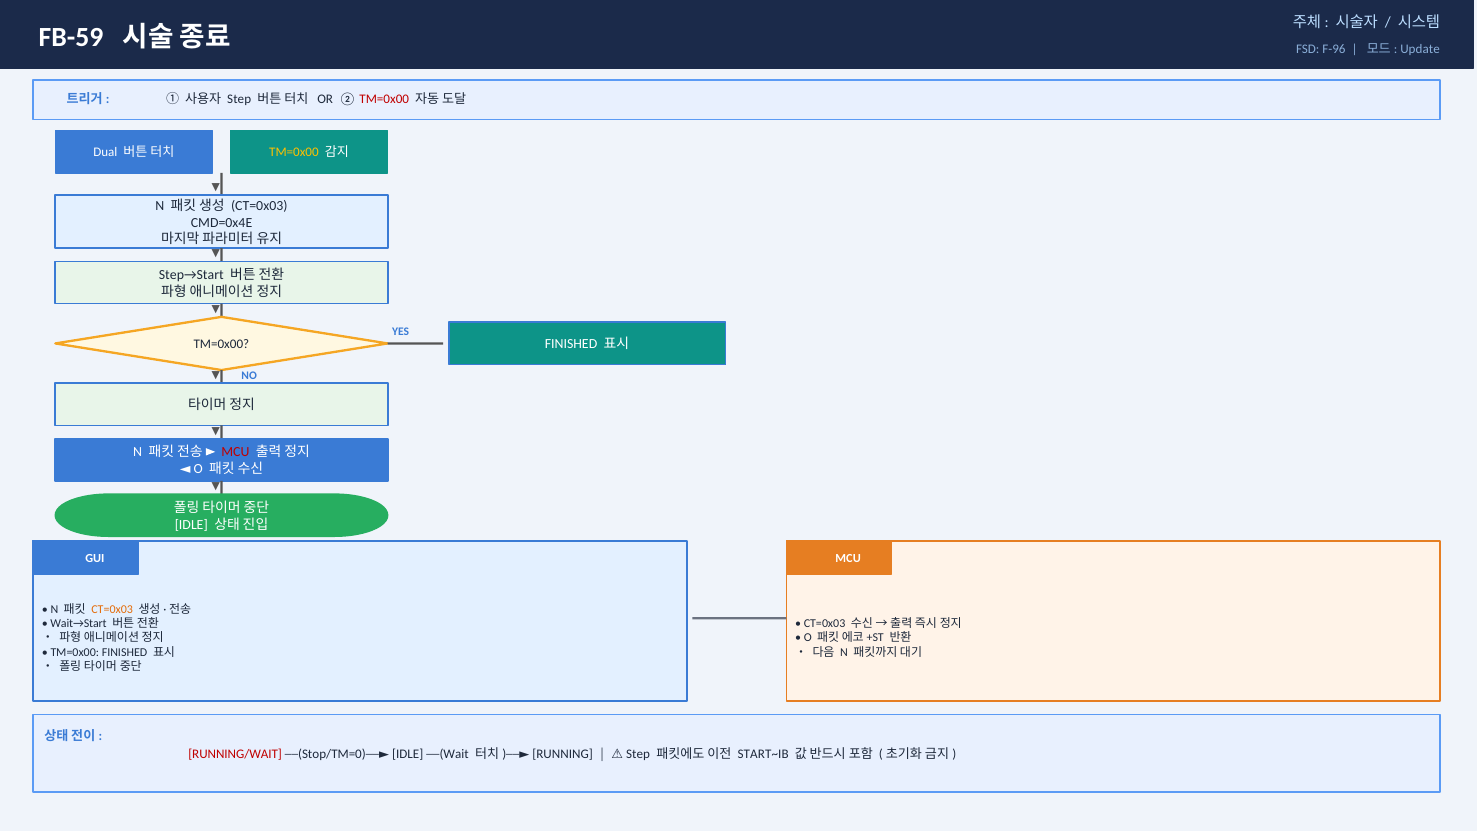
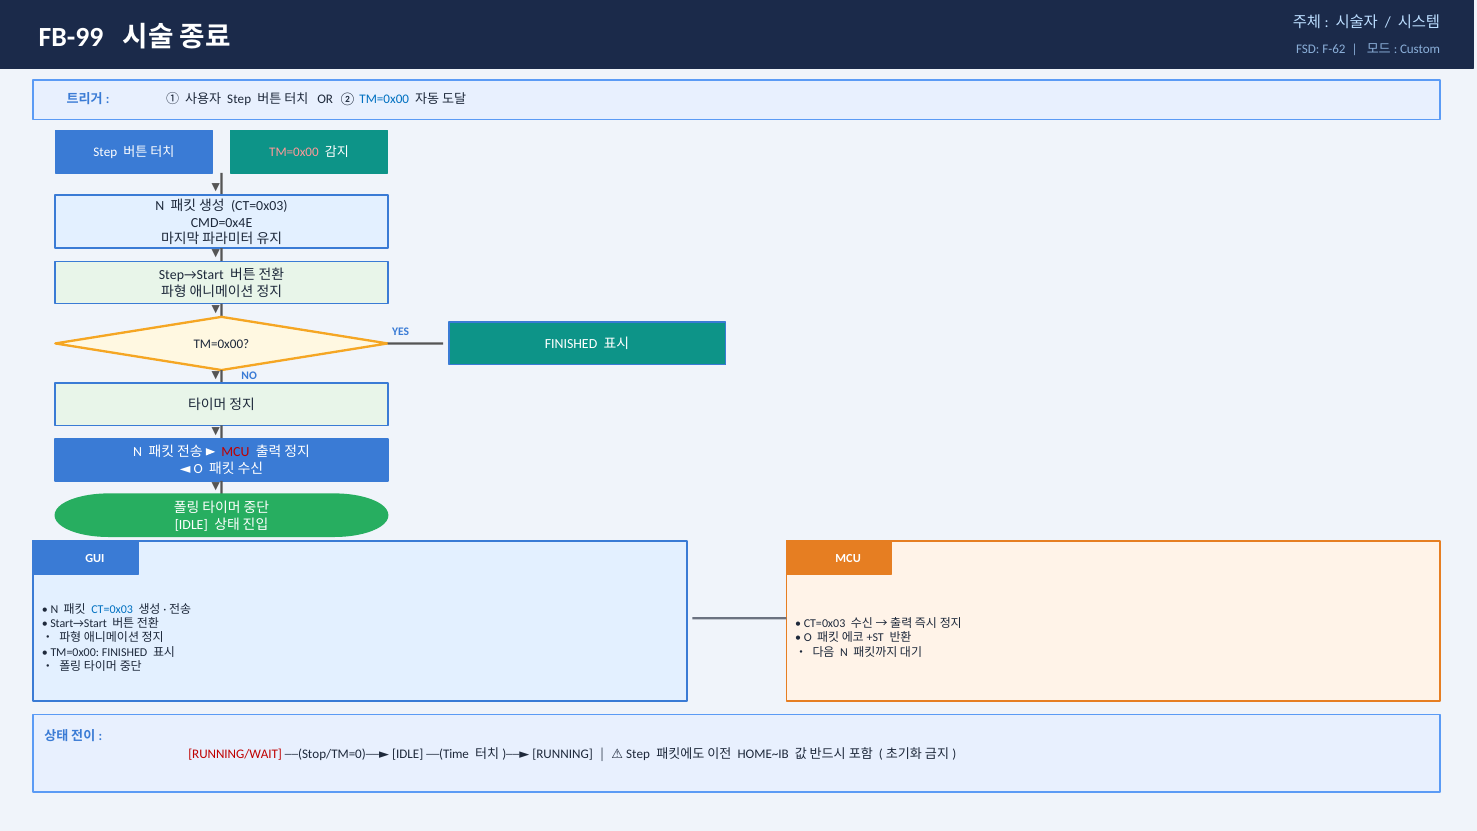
FB-59: FB-59 -> FB-99 (71, 37)
F-96: F-96 -> F-62 (1334, 50)
Update: Update -> Custom (1420, 50)
TM=0x00 colour: red -> blue (384, 99)
Dual: Dual -> Step (105, 153)
TM=0x00 colour: yellow -> pink (294, 153)
CT=0x03 colour: orange -> blue (112, 609)
Wait→Start: Wait→Start -> Start→Start (79, 623)
START~IB: START~IB -> HOME~IB (763, 754)
──(Wait: ──(Wait -> ──(Time (448, 754)
